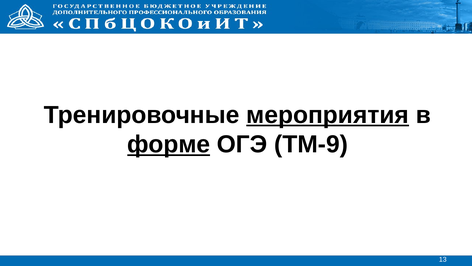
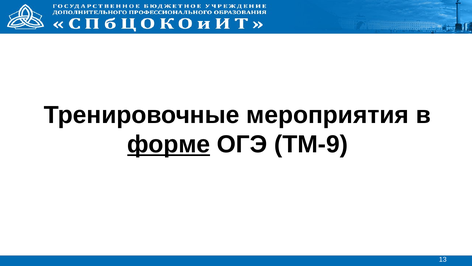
мероприятия underline: present -> none (328, 115)
